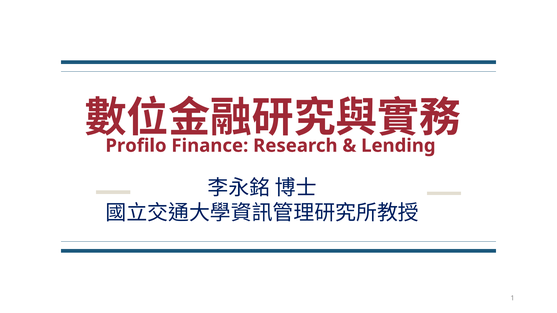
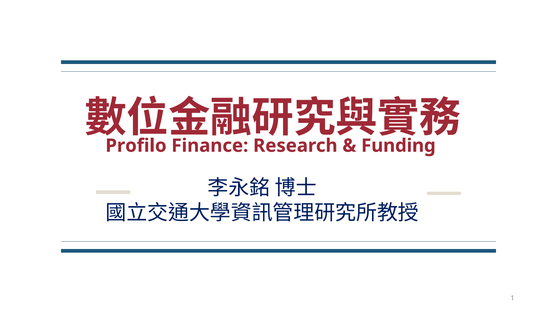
Lending: Lending -> Funding (398, 146)
